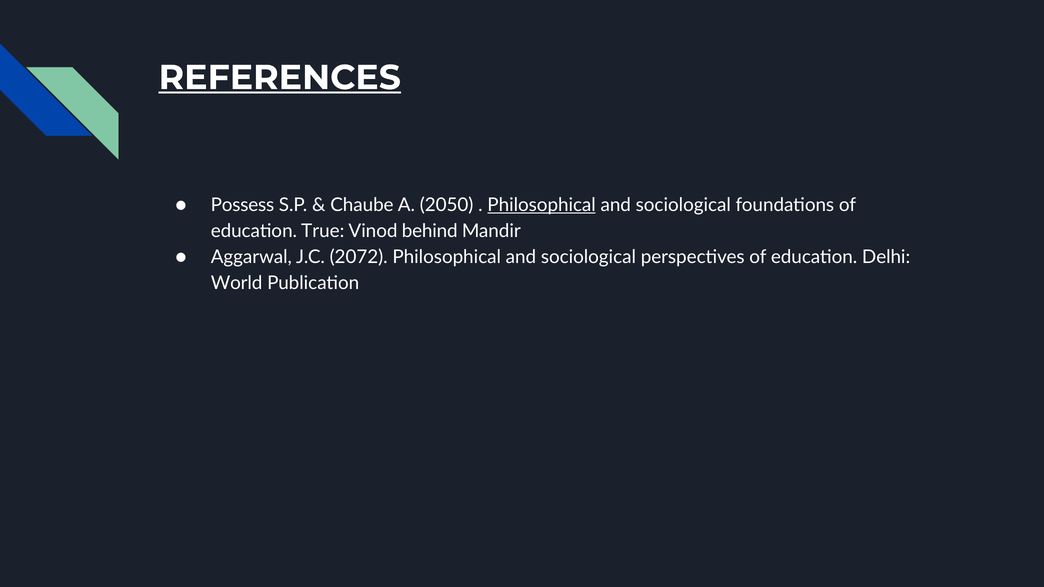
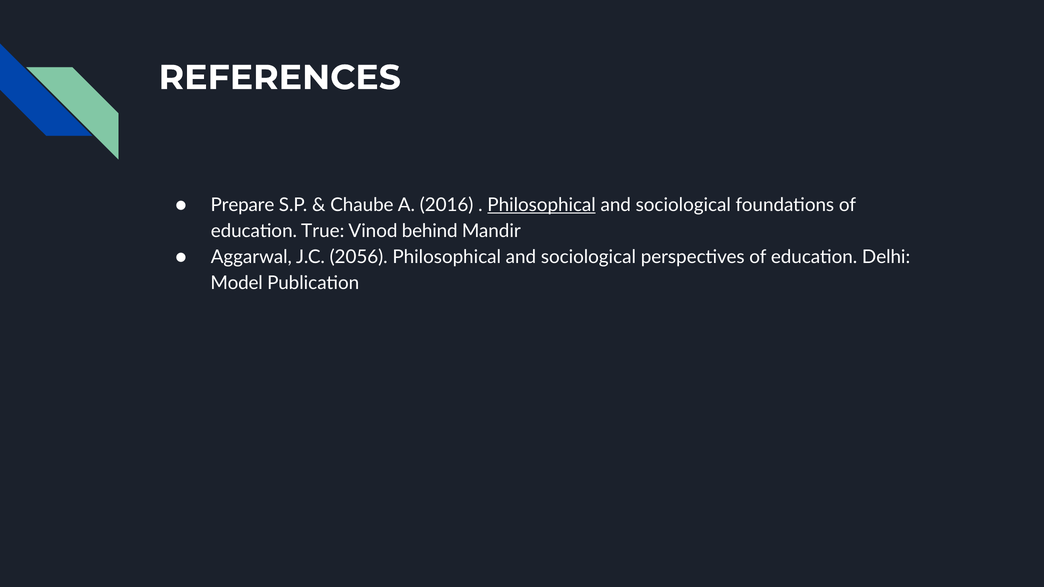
REFERENCES underline: present -> none (280, 78)
Possess: Possess -> Prepare (242, 205)
2050: 2050 -> 2016 (447, 205)
2072: 2072 -> 2056 (359, 257)
World: World -> Model (237, 283)
